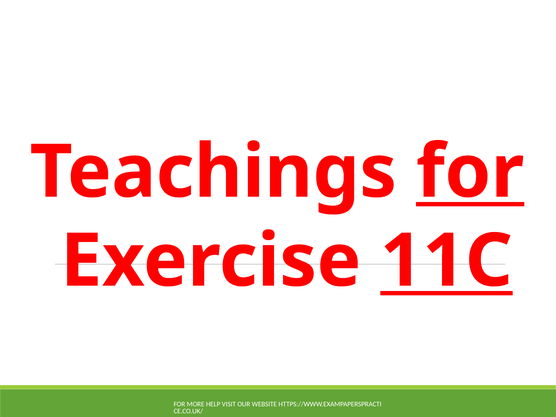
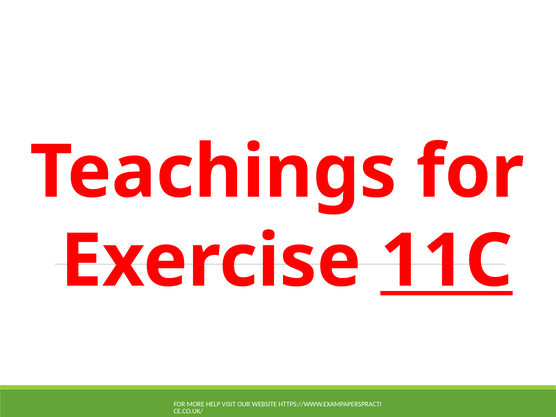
for underline: present -> none (470, 172)
